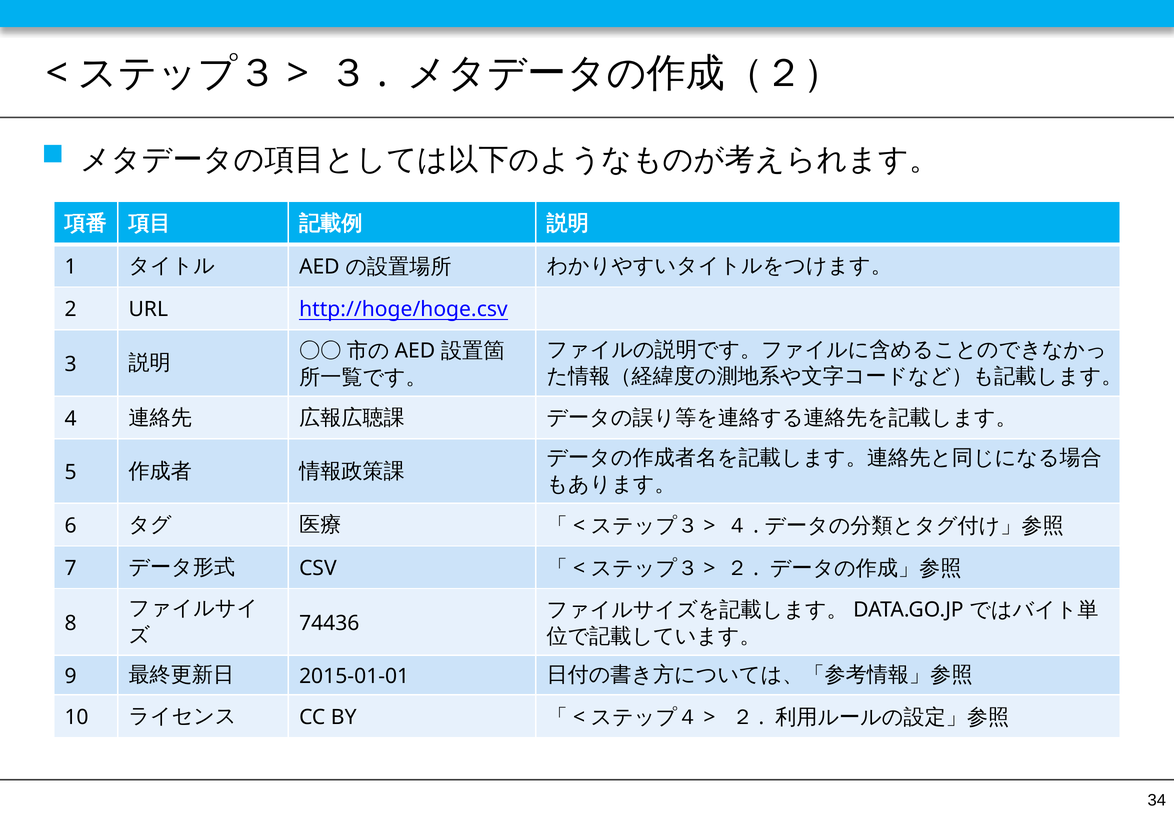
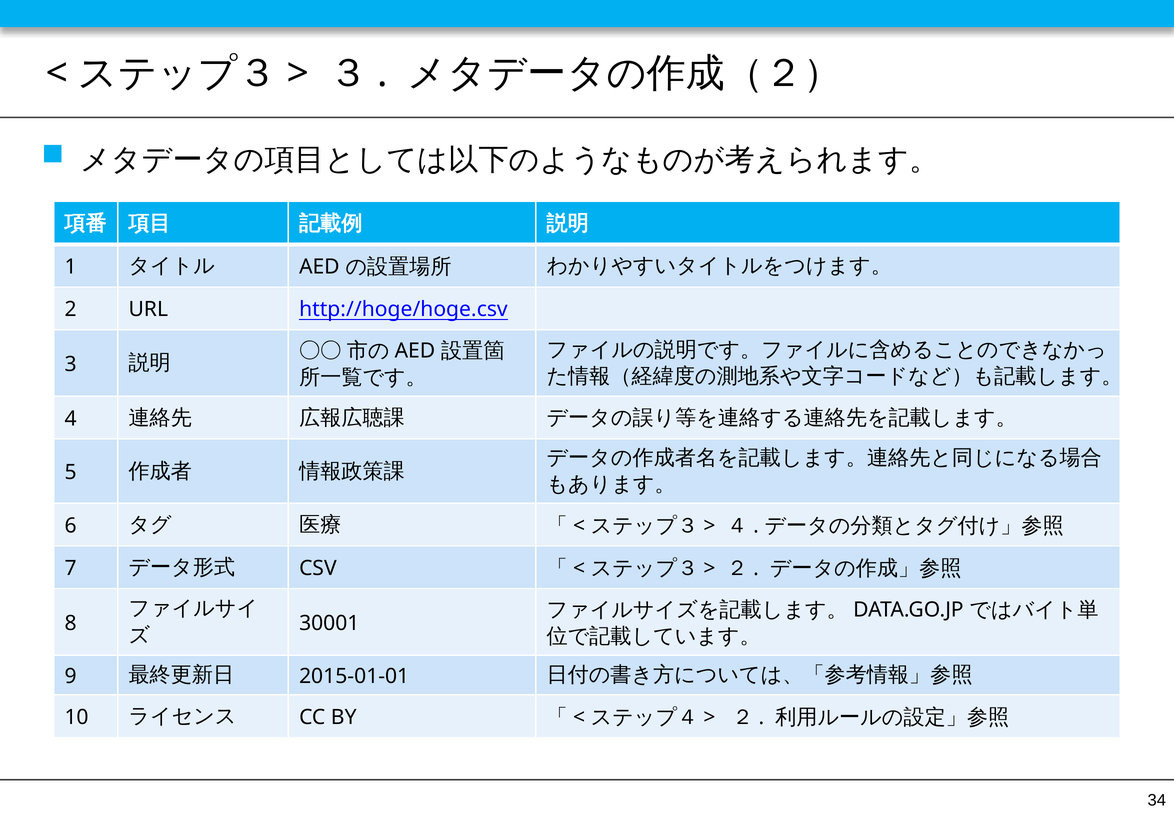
74436: 74436 -> 30001 (329, 623)
